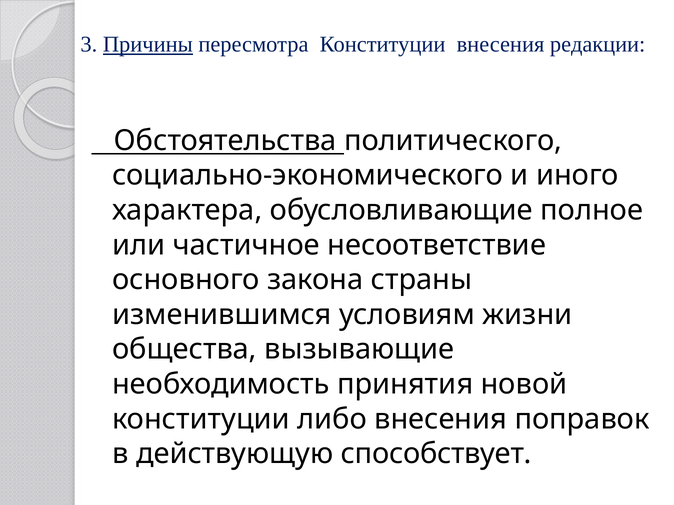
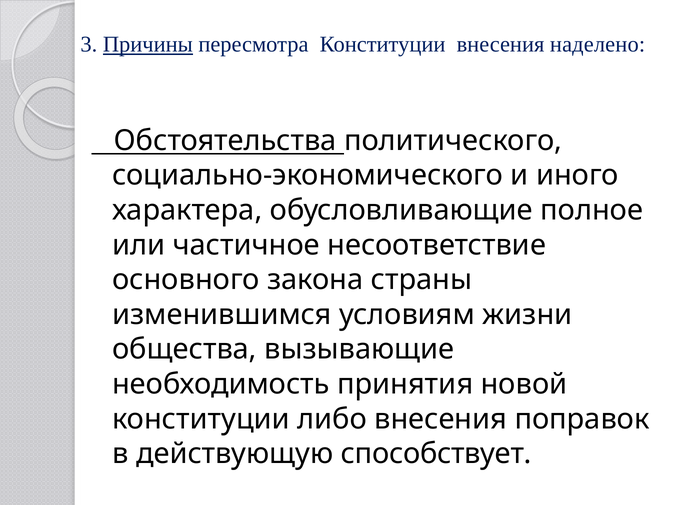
редакции: редакции -> наделено (598, 44)
